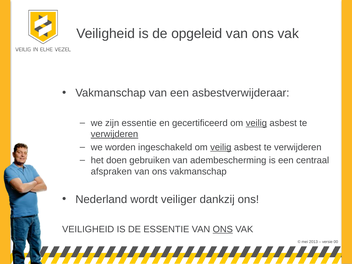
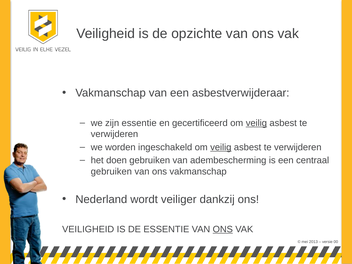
opgeleid: opgeleid -> opzichte (197, 34)
verwijderen underline: present -> none (114, 134)
afspraken: afspraken -> gebruiken (111, 171)
